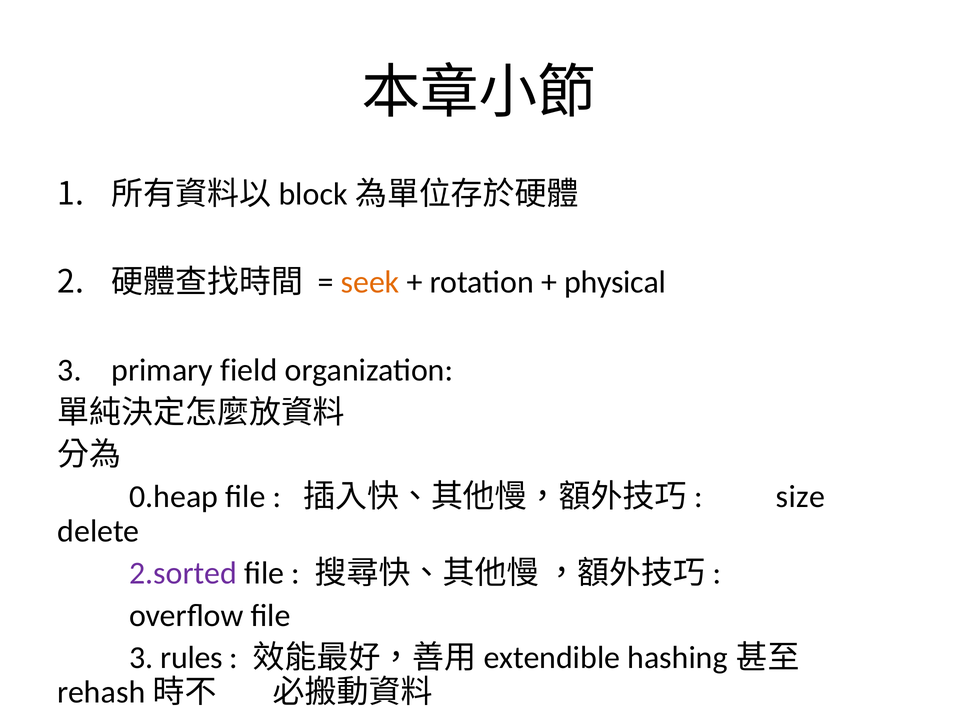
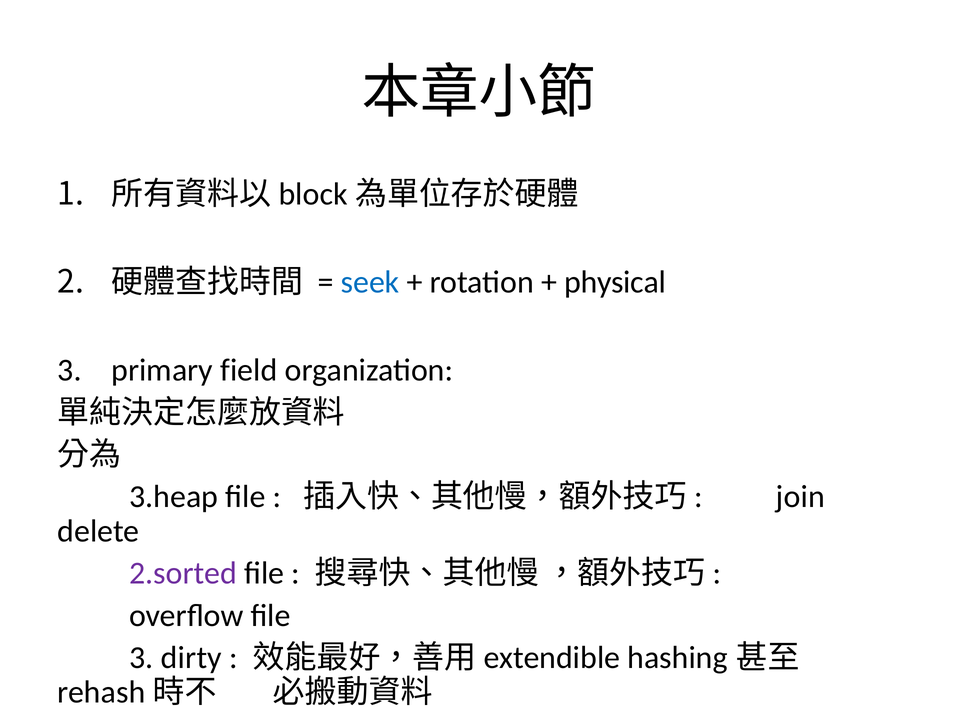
seek colour: orange -> blue (370, 282)
0.heap: 0.heap -> 3.heap (174, 496)
size: size -> join (800, 496)
rules: rules -> dirty (191, 657)
